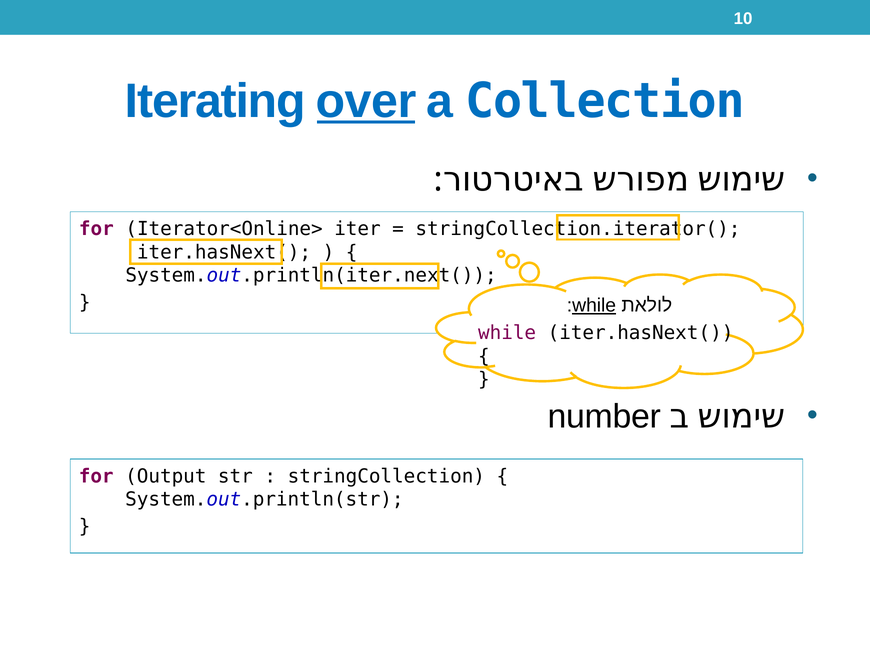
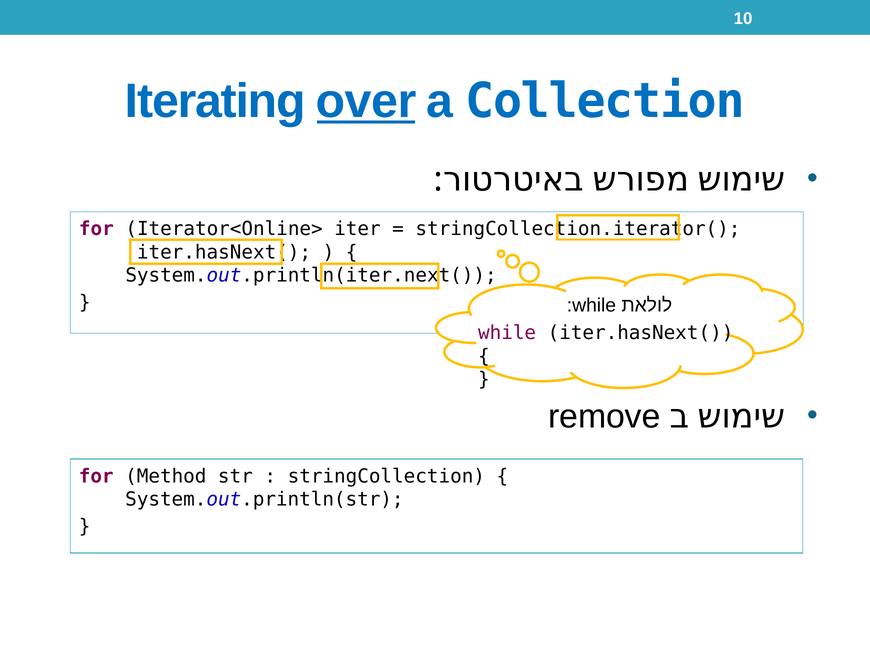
while underline: present -> none (594, 305)
number: number -> remove (604, 416)
Output: Output -> Method (166, 476)
